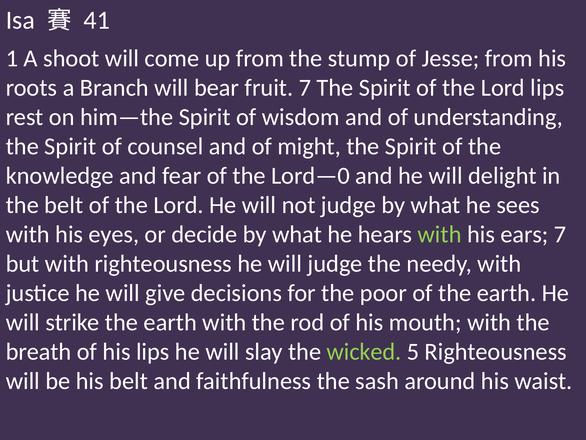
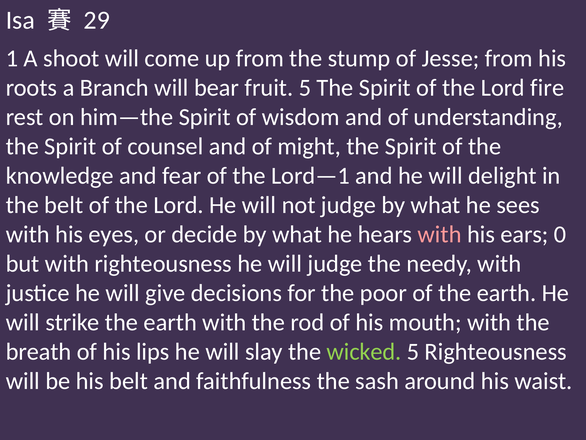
41: 41 -> 29 (97, 20)
fruit 7: 7 -> 5 (305, 88)
Lord lips: lips -> fire (547, 88)
Lord—0: Lord—0 -> Lord—1 (310, 175)
with colour: light green -> pink (440, 234)
ears 7: 7 -> 0 (560, 234)
